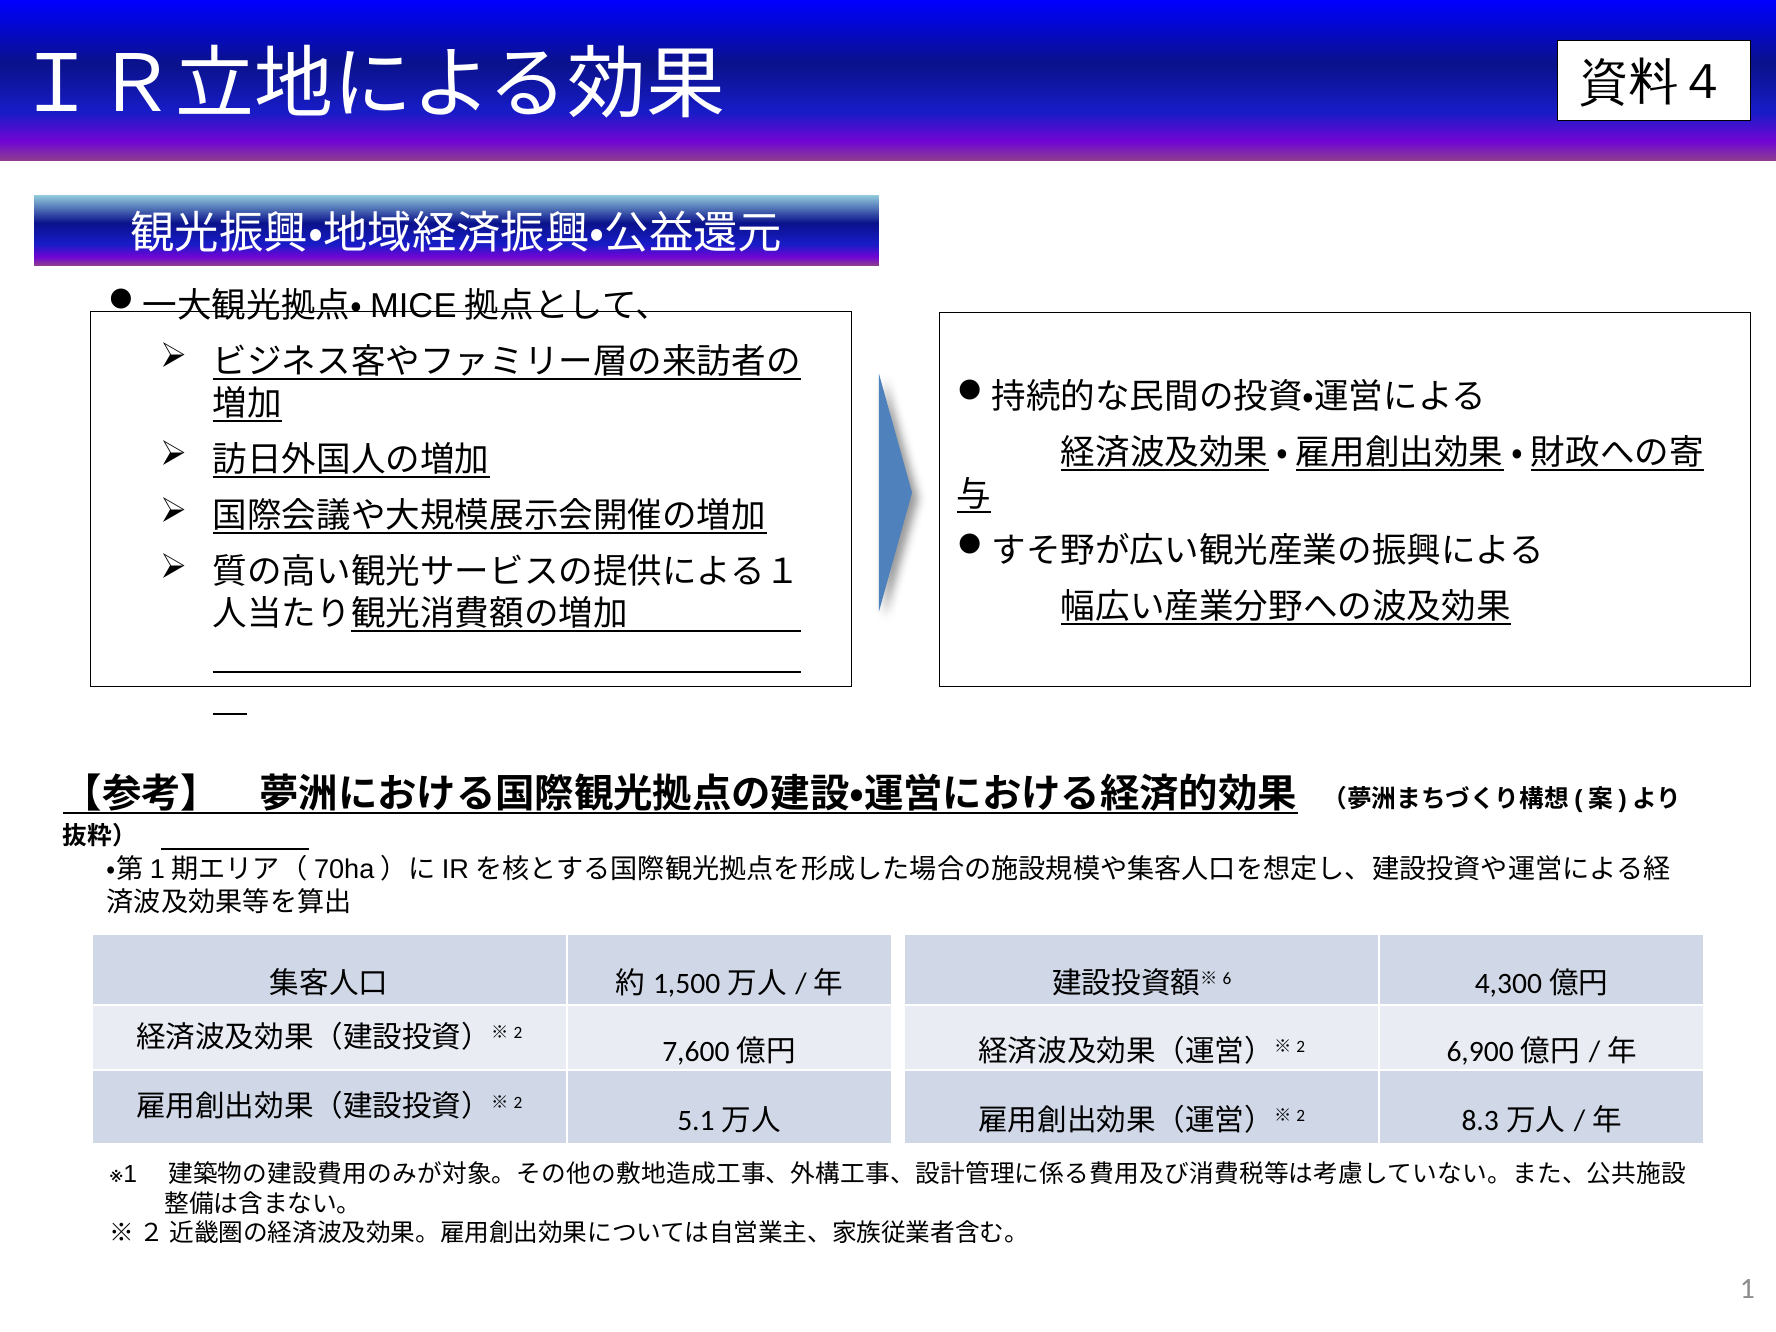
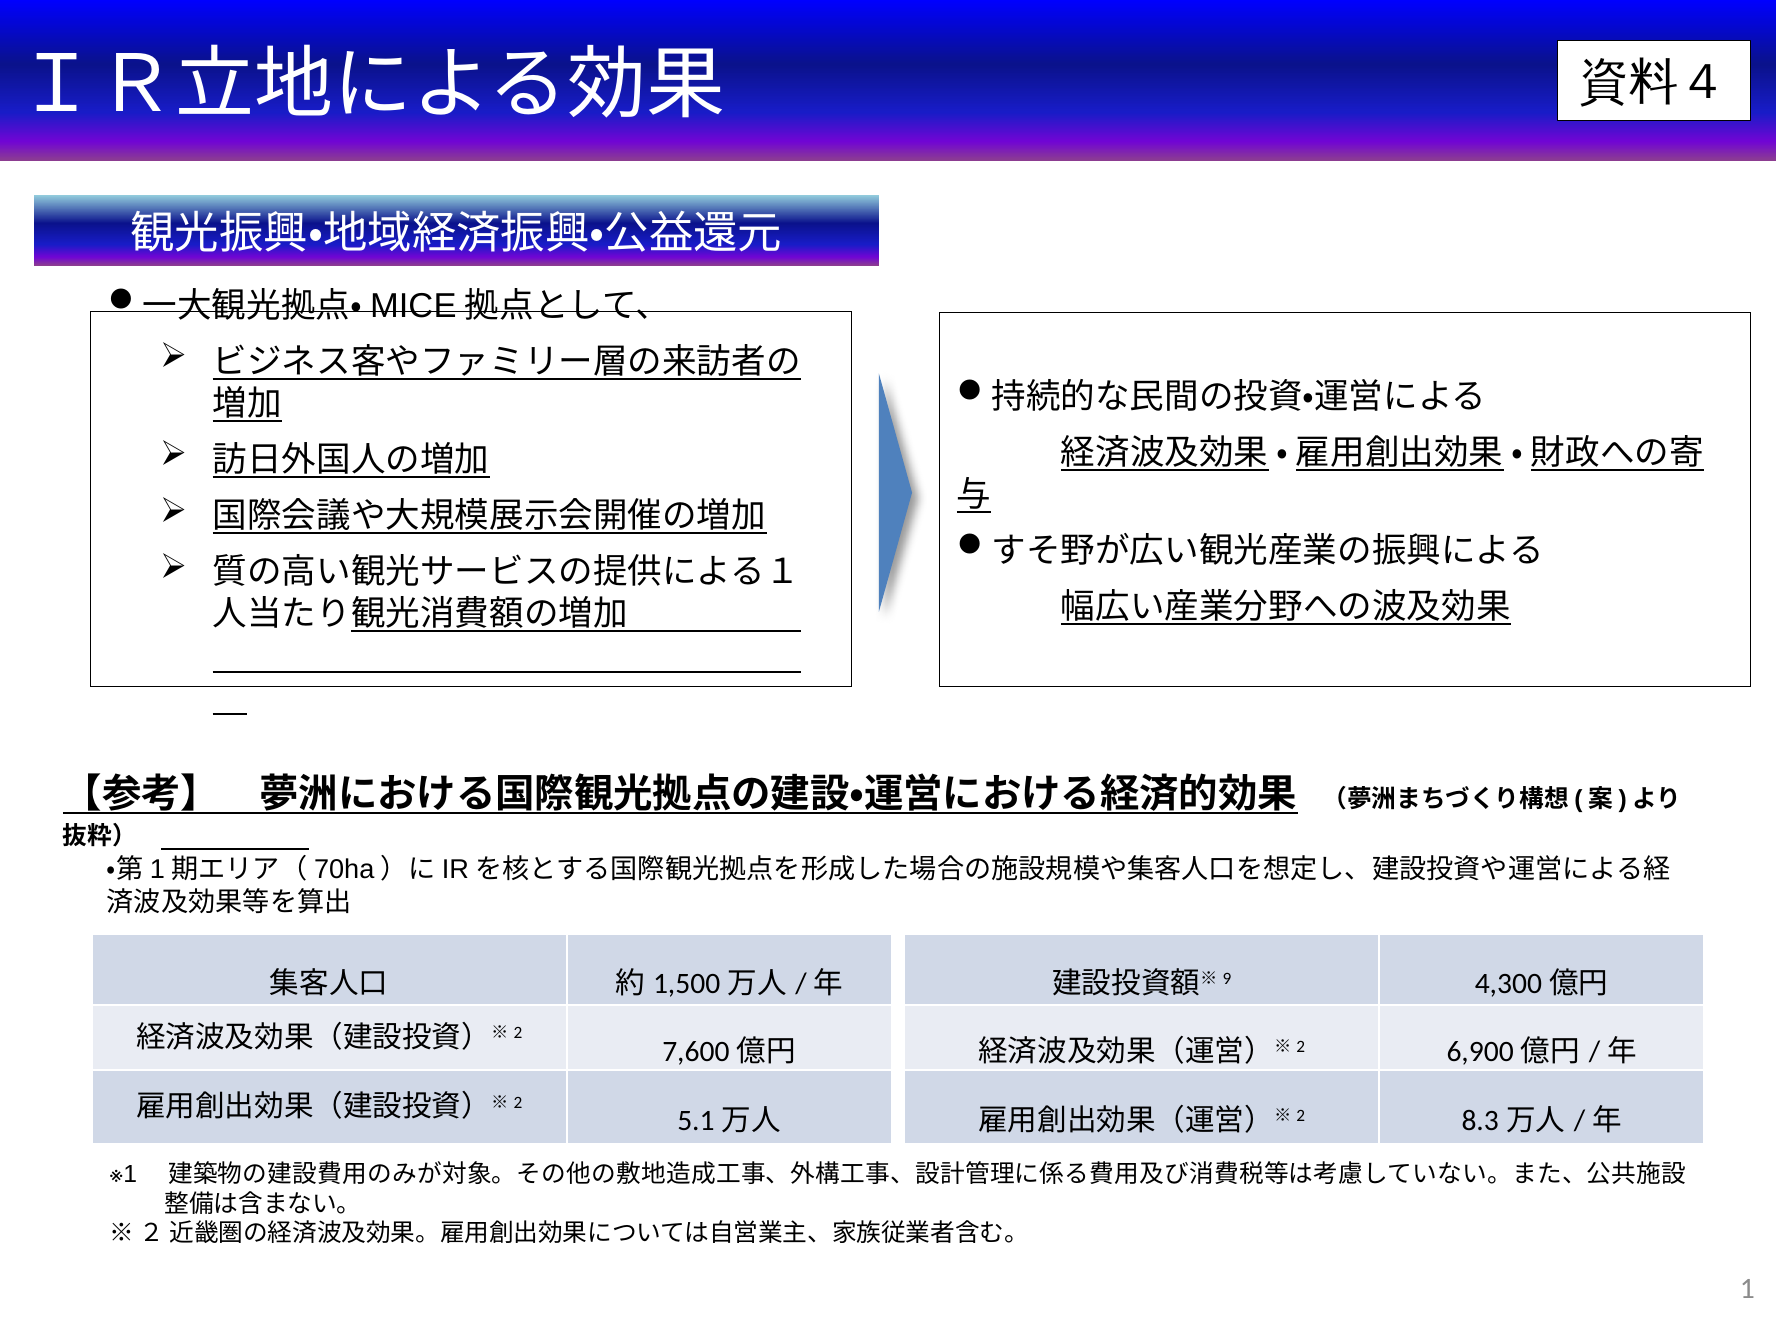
6: 6 -> 9 (1227, 979)
